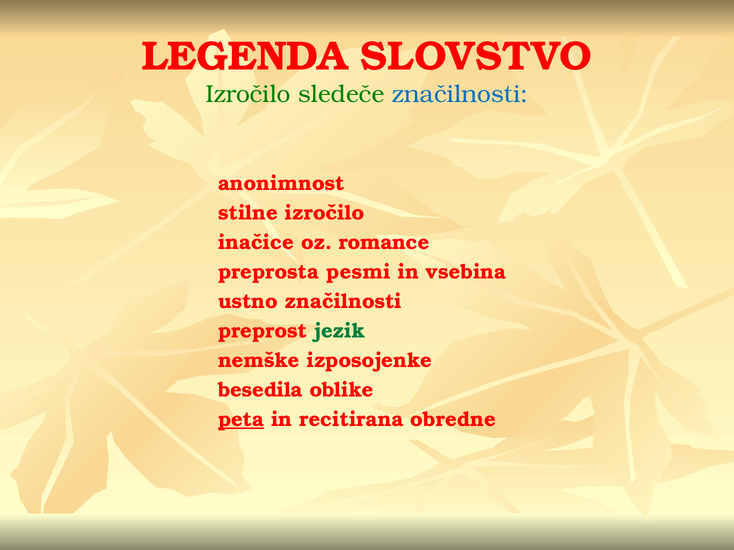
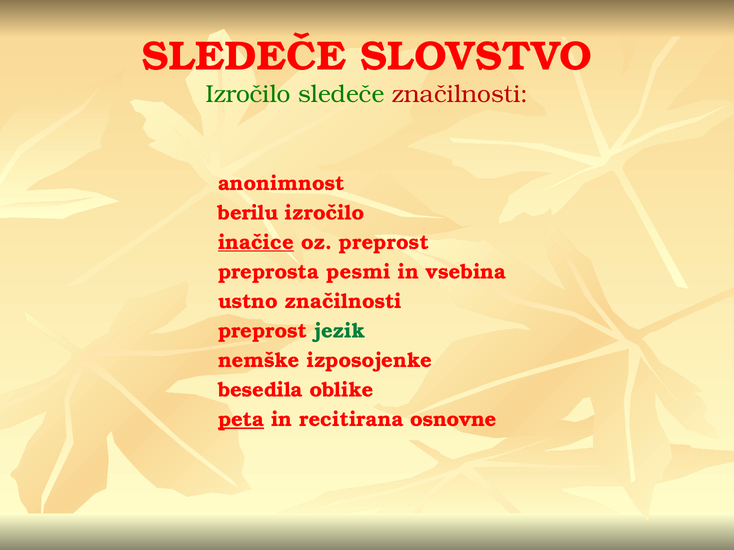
LEGENDA: LEGENDA -> SLEDEČE (244, 56)
značilnosti colour: blue -> red (460, 94)
stilne: stilne -> berilu (248, 213)
inačice underline: none -> present (256, 243)
oz romance: romance -> preprost (384, 243)
obredne: obredne -> osnovne (453, 420)
